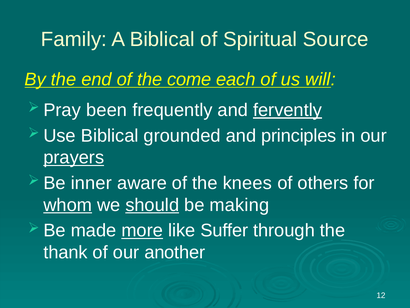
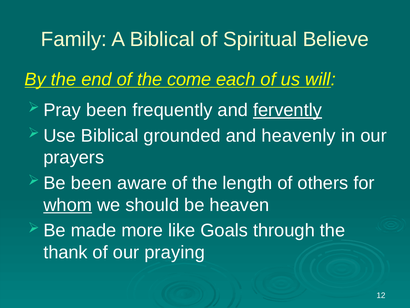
Source: Source -> Believe (336, 39)
principles: principles -> heavenly (299, 135)
prayers underline: present -> none (74, 157)
Be inner: inner -> been (91, 183)
knees: knees -> length (247, 183)
should underline: present -> none (152, 205)
making: making -> heaven (239, 205)
more underline: present -> none (142, 230)
Suffer: Suffer -> Goals (224, 230)
another: another -> praying (175, 252)
